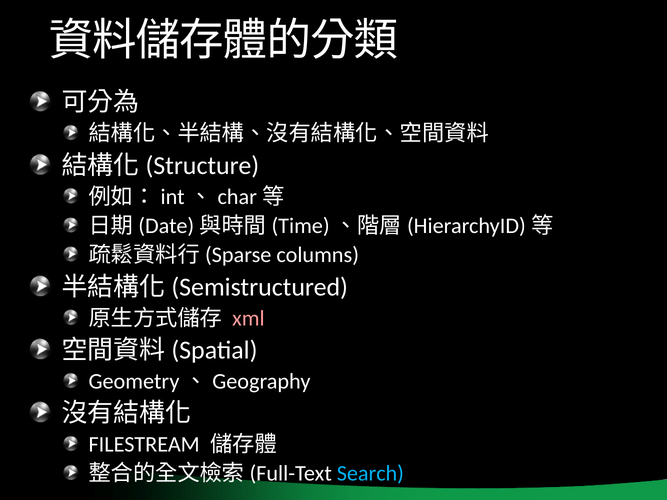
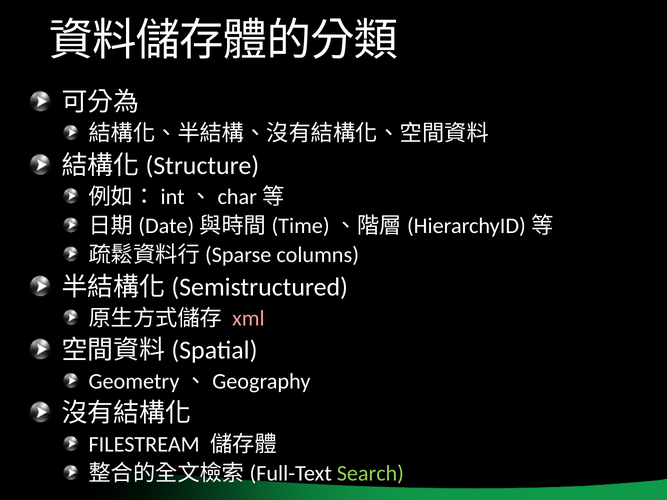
Search colour: light blue -> light green (370, 474)
